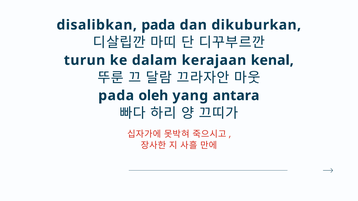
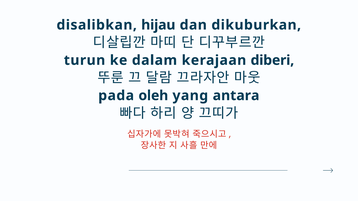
disalibkan pada: pada -> hijau (158, 25)
kenal: kenal -> diberi (272, 60)
